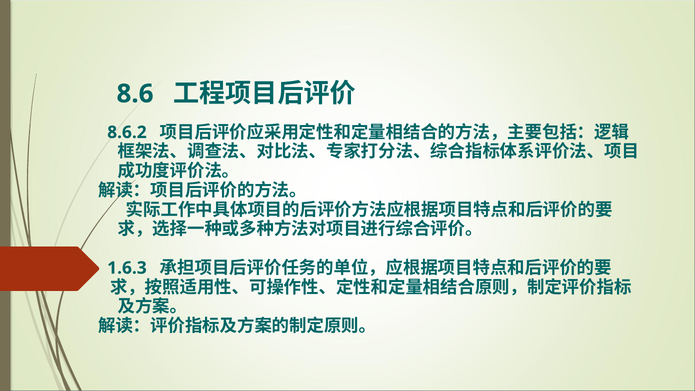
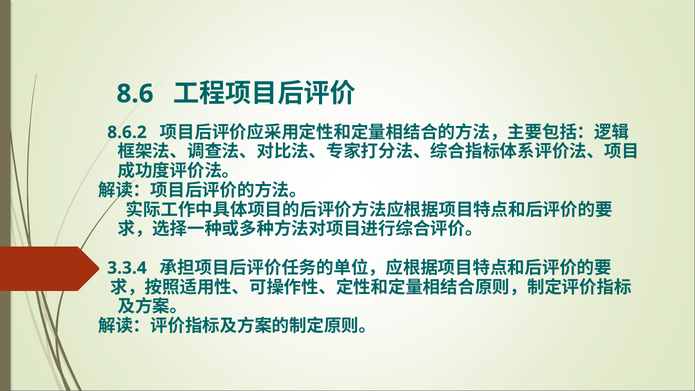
1.6.3: 1.6.3 -> 3.3.4 (127, 268)
